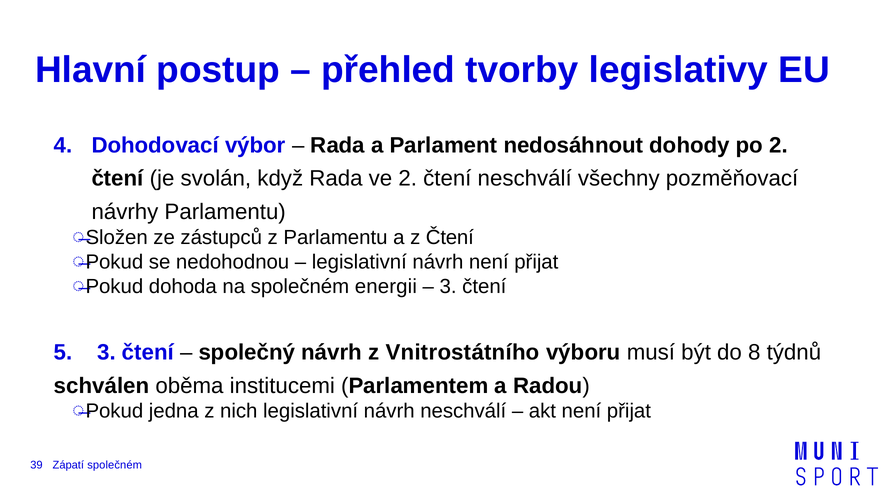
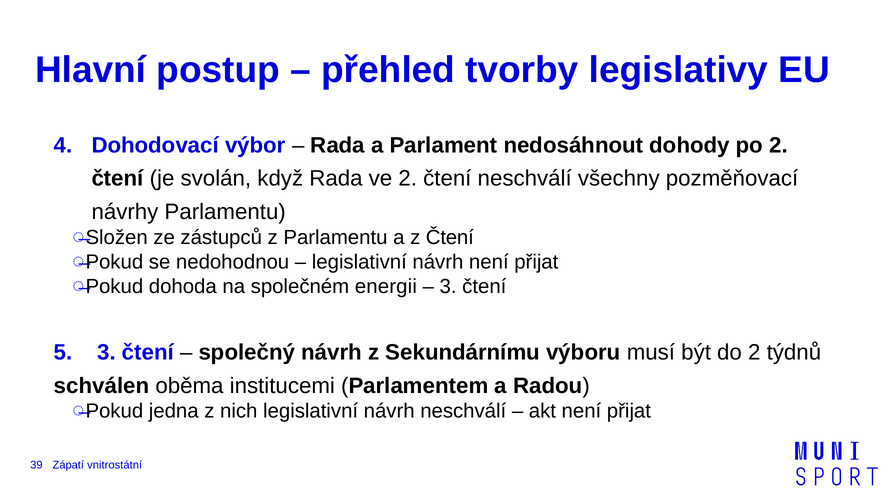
Vnitrostátního: Vnitrostátního -> Sekundárnímu (463, 352)
do 8: 8 -> 2 (754, 352)
Zápatí společném: společném -> vnitrostátní (115, 465)
